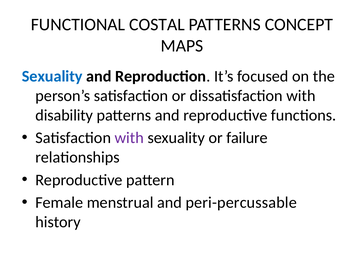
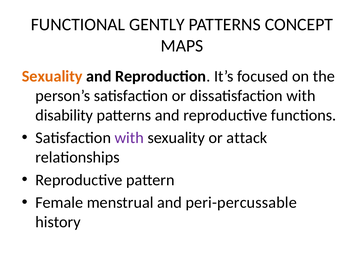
COSTAL: COSTAL -> GENTLY (157, 25)
Sexuality colour: blue -> orange (52, 76)
failure: failure -> attack (247, 138)
